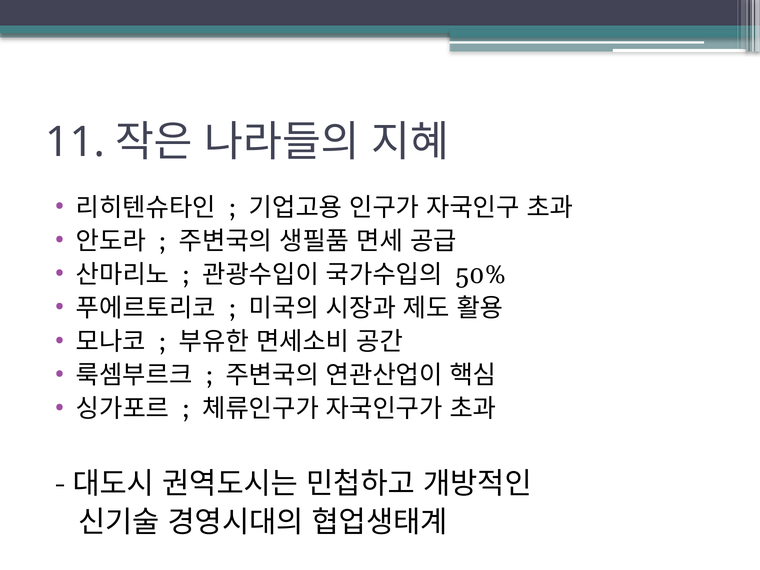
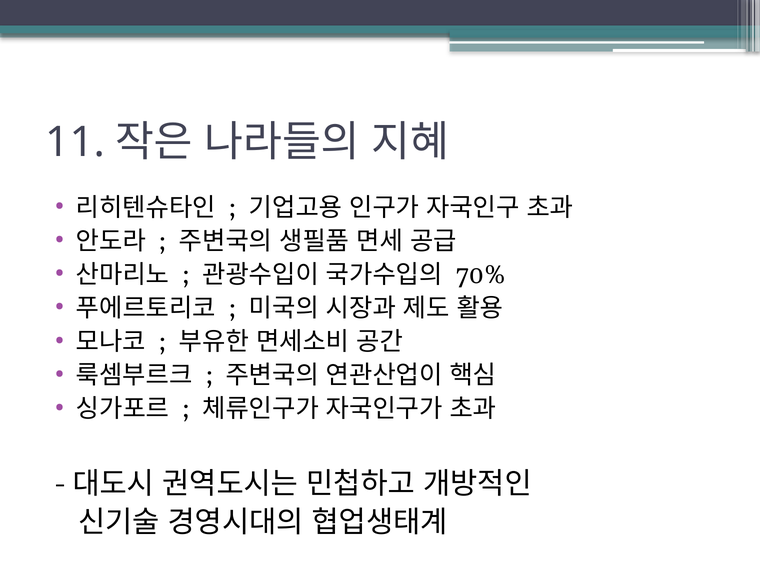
50%: 50% -> 70% (481, 275)
